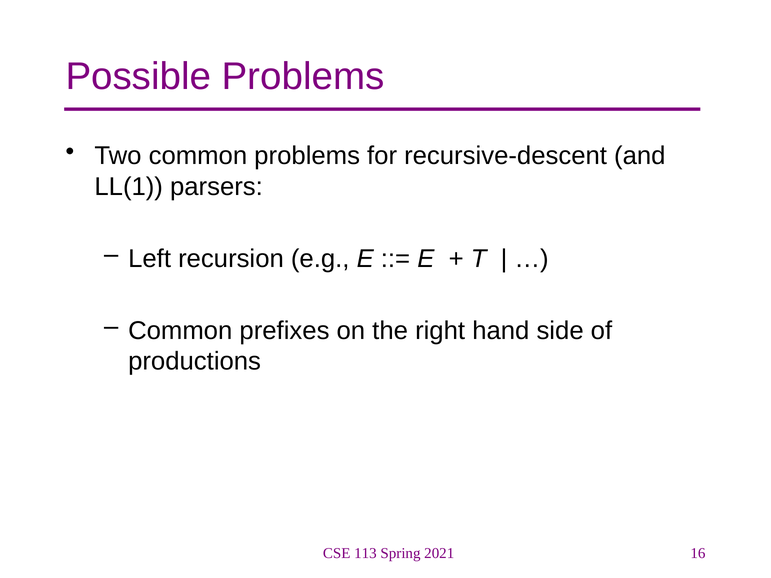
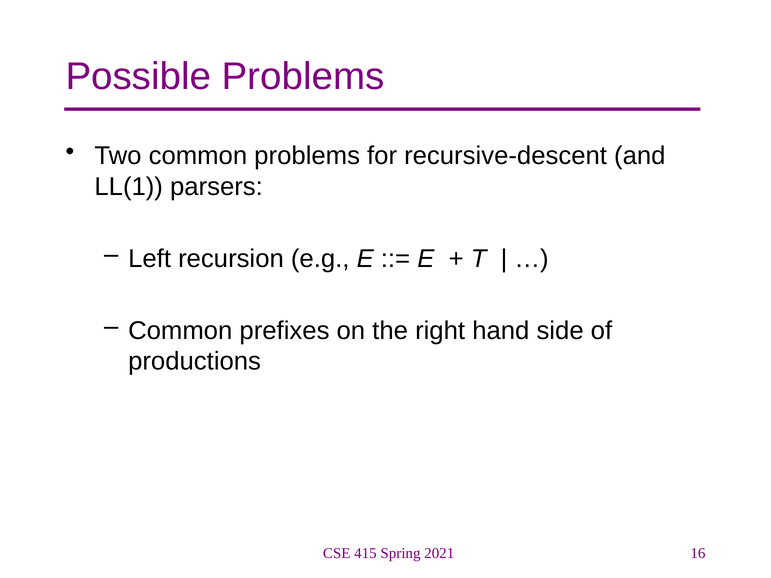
113: 113 -> 415 (365, 554)
